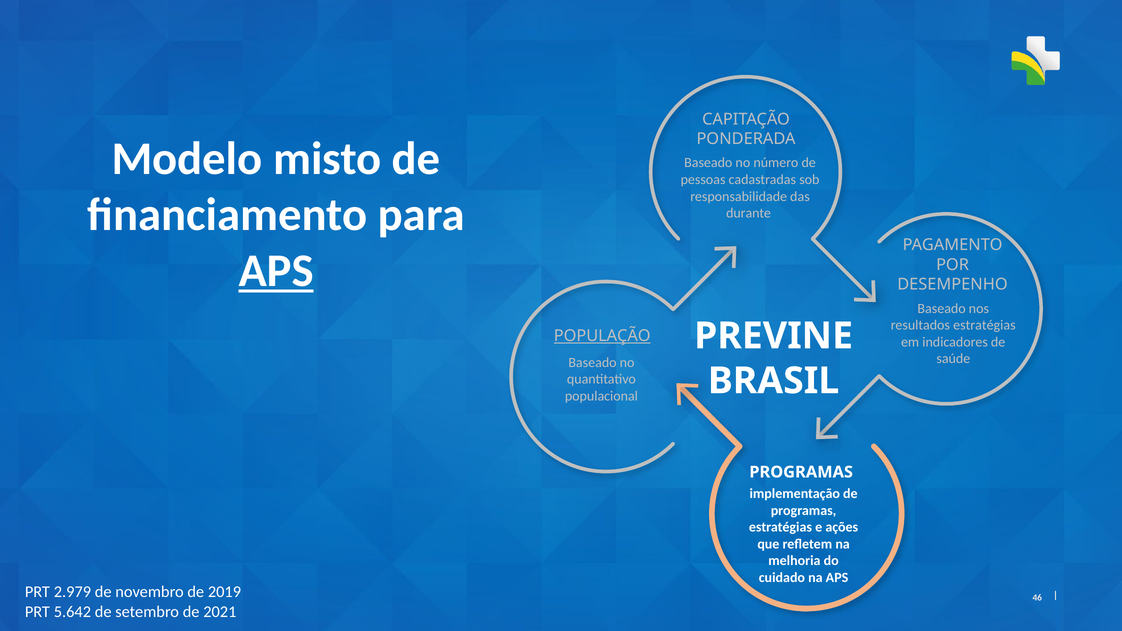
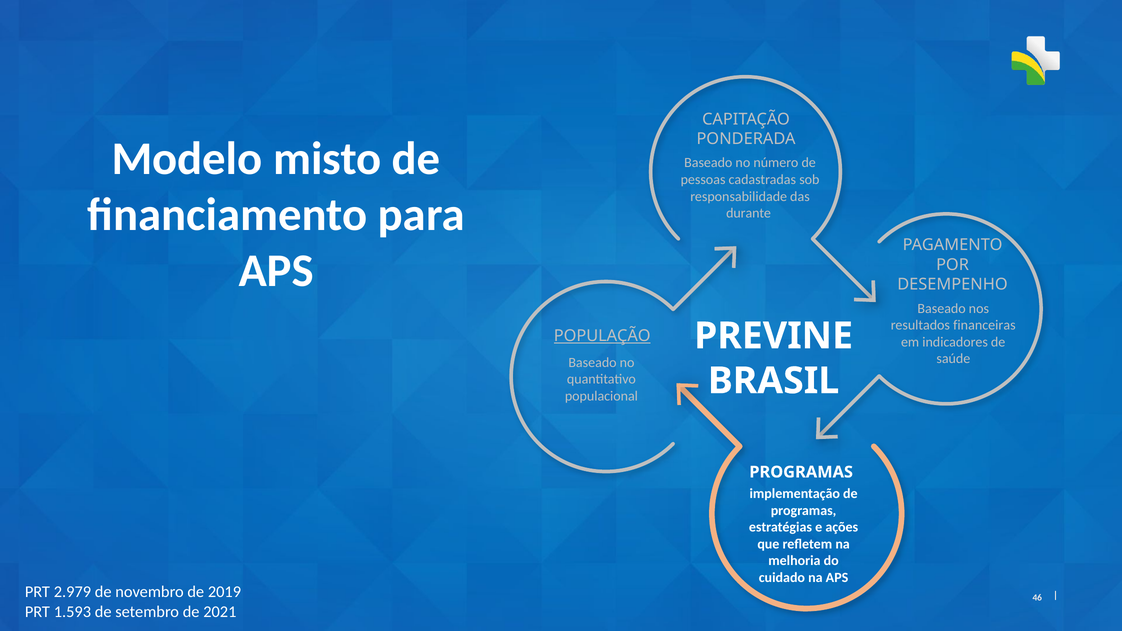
APS underline: present -> none (276, 271)
resultados estratégias: estratégias -> financeiras (984, 325)
5.642: 5.642 -> 1.593 (72, 612)
